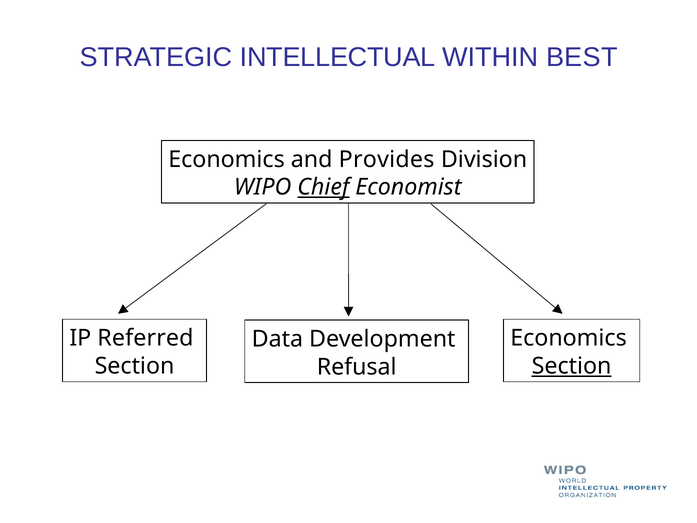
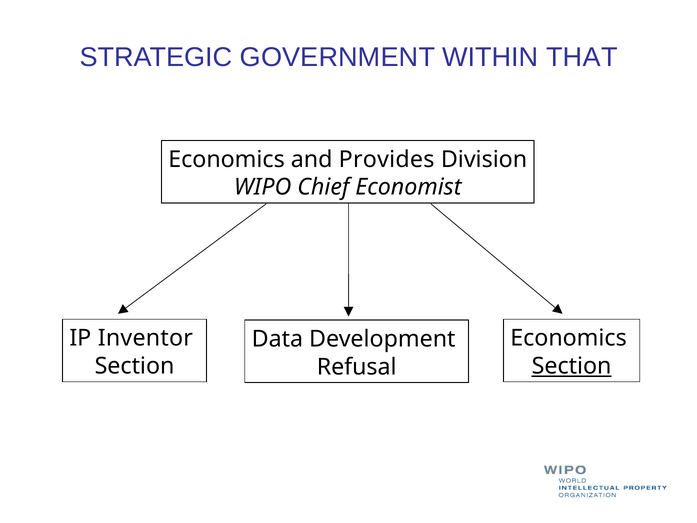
INTELLECTUAL: INTELLECTUAL -> GOVERNMENT (337, 57)
BEST: BEST -> THAT (582, 57)
Chief underline: present -> none (323, 187)
Referred: Referred -> Inventor (145, 338)
